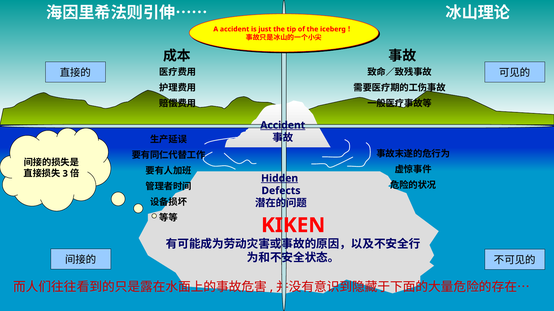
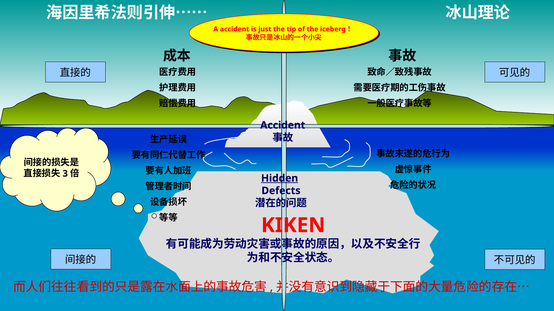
Accident underline: present -> none (283, 125)
